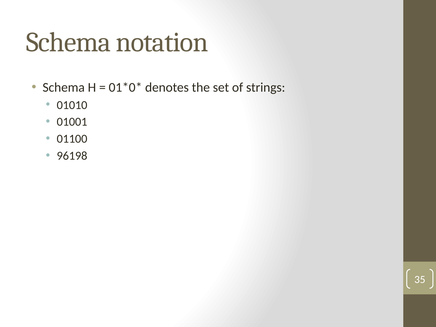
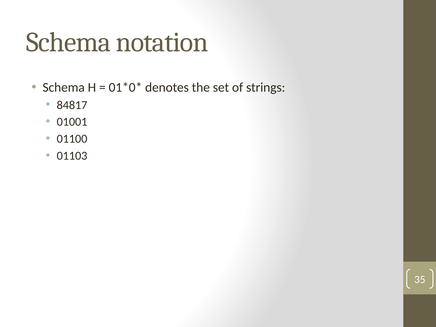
01010: 01010 -> 84817 (72, 105)
96198: 96198 -> 01103 (72, 156)
